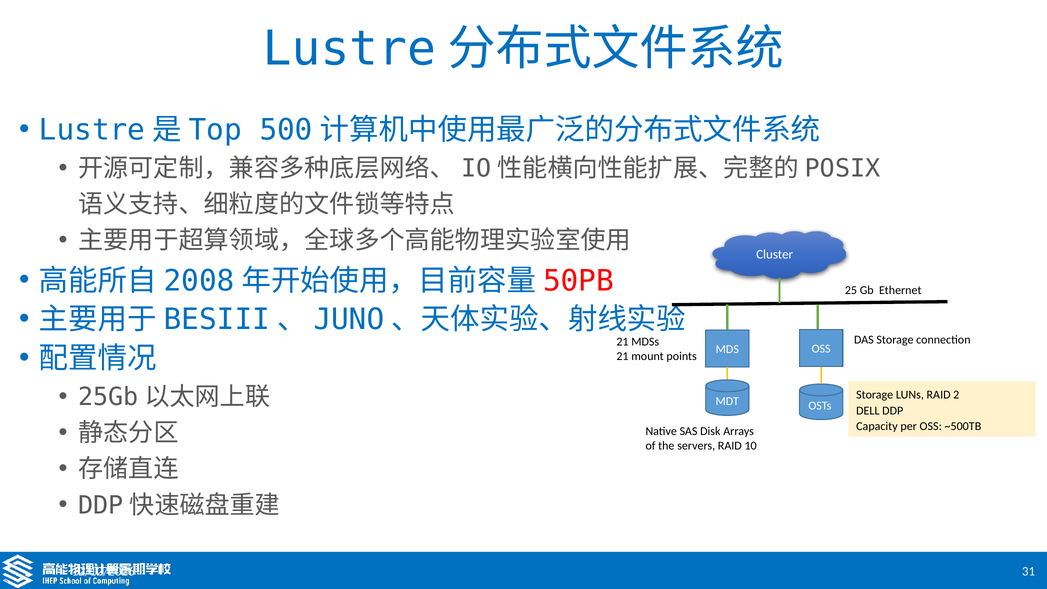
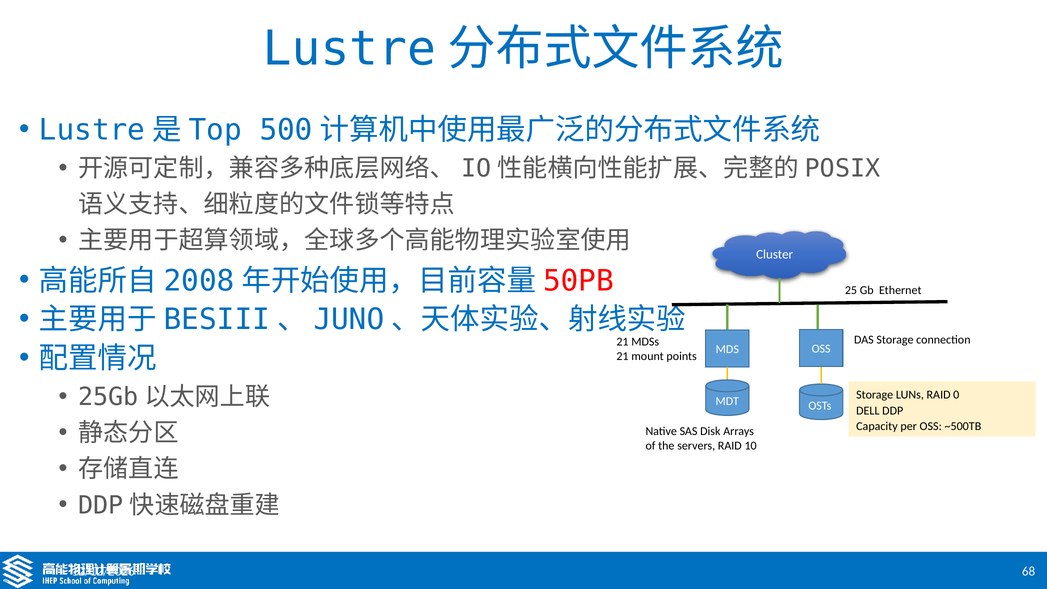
2: 2 -> 0 (956, 395)
31: 31 -> 68 (1029, 571)
